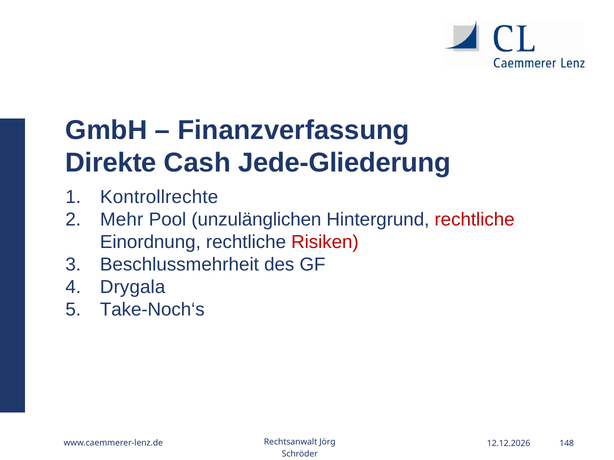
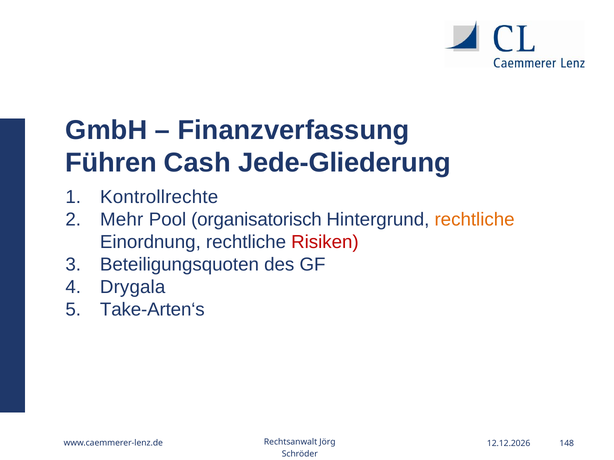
Direkte: Direkte -> Führen (111, 163)
unzulänglichen: unzulänglichen -> organisatorisch (256, 220)
rechtliche colour: red -> orange (475, 220)
Beschlussmehrheit: Beschlussmehrheit -> Beteiligungsquoten (179, 265)
Take-Noch‘s: Take-Noch‘s -> Take-Arten‘s (152, 310)
